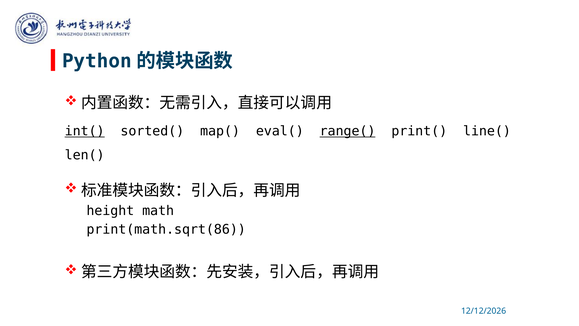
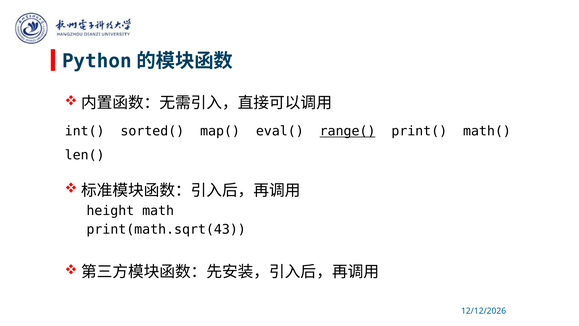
int( underline: present -> none (85, 131)
line(: line( -> math( (487, 131)
print(math.sqrt(86: print(math.sqrt(86 -> print(math.sqrt(43 (166, 229)
